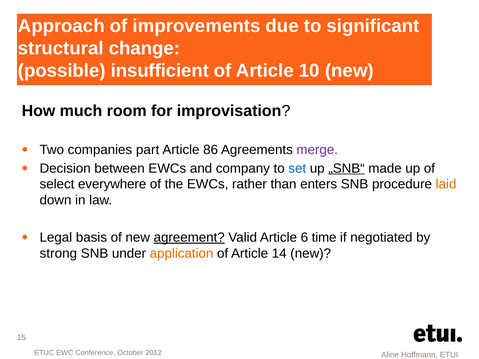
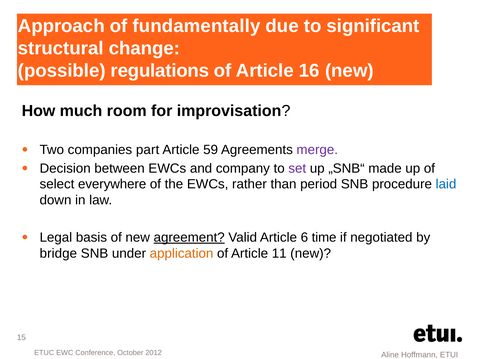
improvements: improvements -> fundamentally (196, 26)
insufficient: insufficient -> regulations (160, 71)
10: 10 -> 16 (309, 71)
86: 86 -> 59 (211, 150)
set colour: blue -> purple (297, 168)
„SNB“ underline: present -> none (346, 168)
enters: enters -> period (319, 184)
laid colour: orange -> blue (446, 184)
strong: strong -> bridge (58, 254)
14: 14 -> 11 (279, 254)
